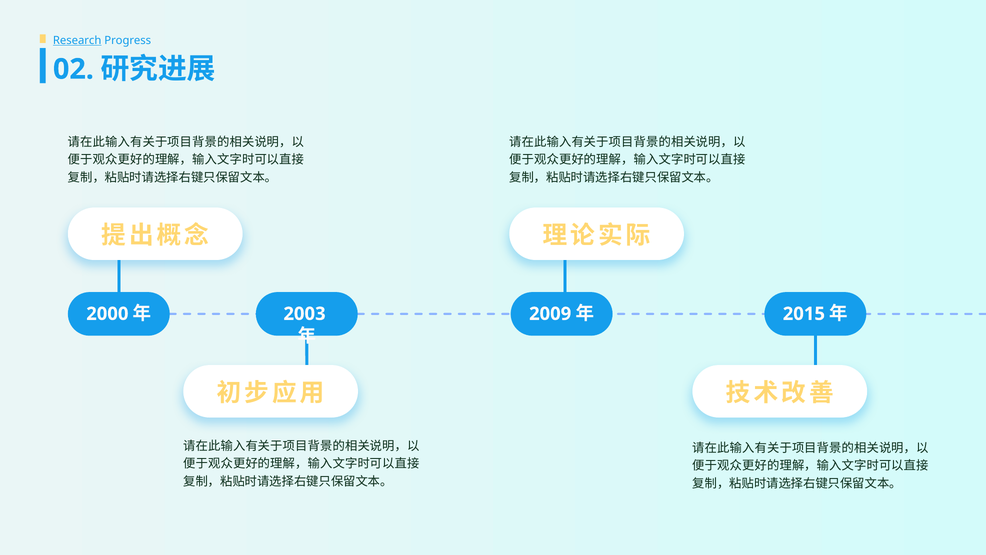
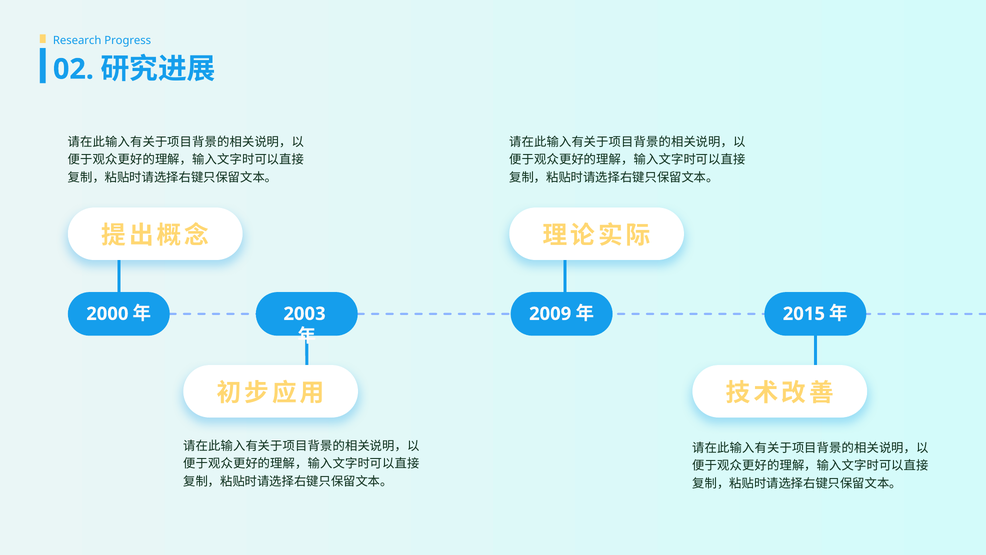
Research underline: present -> none (77, 40)
